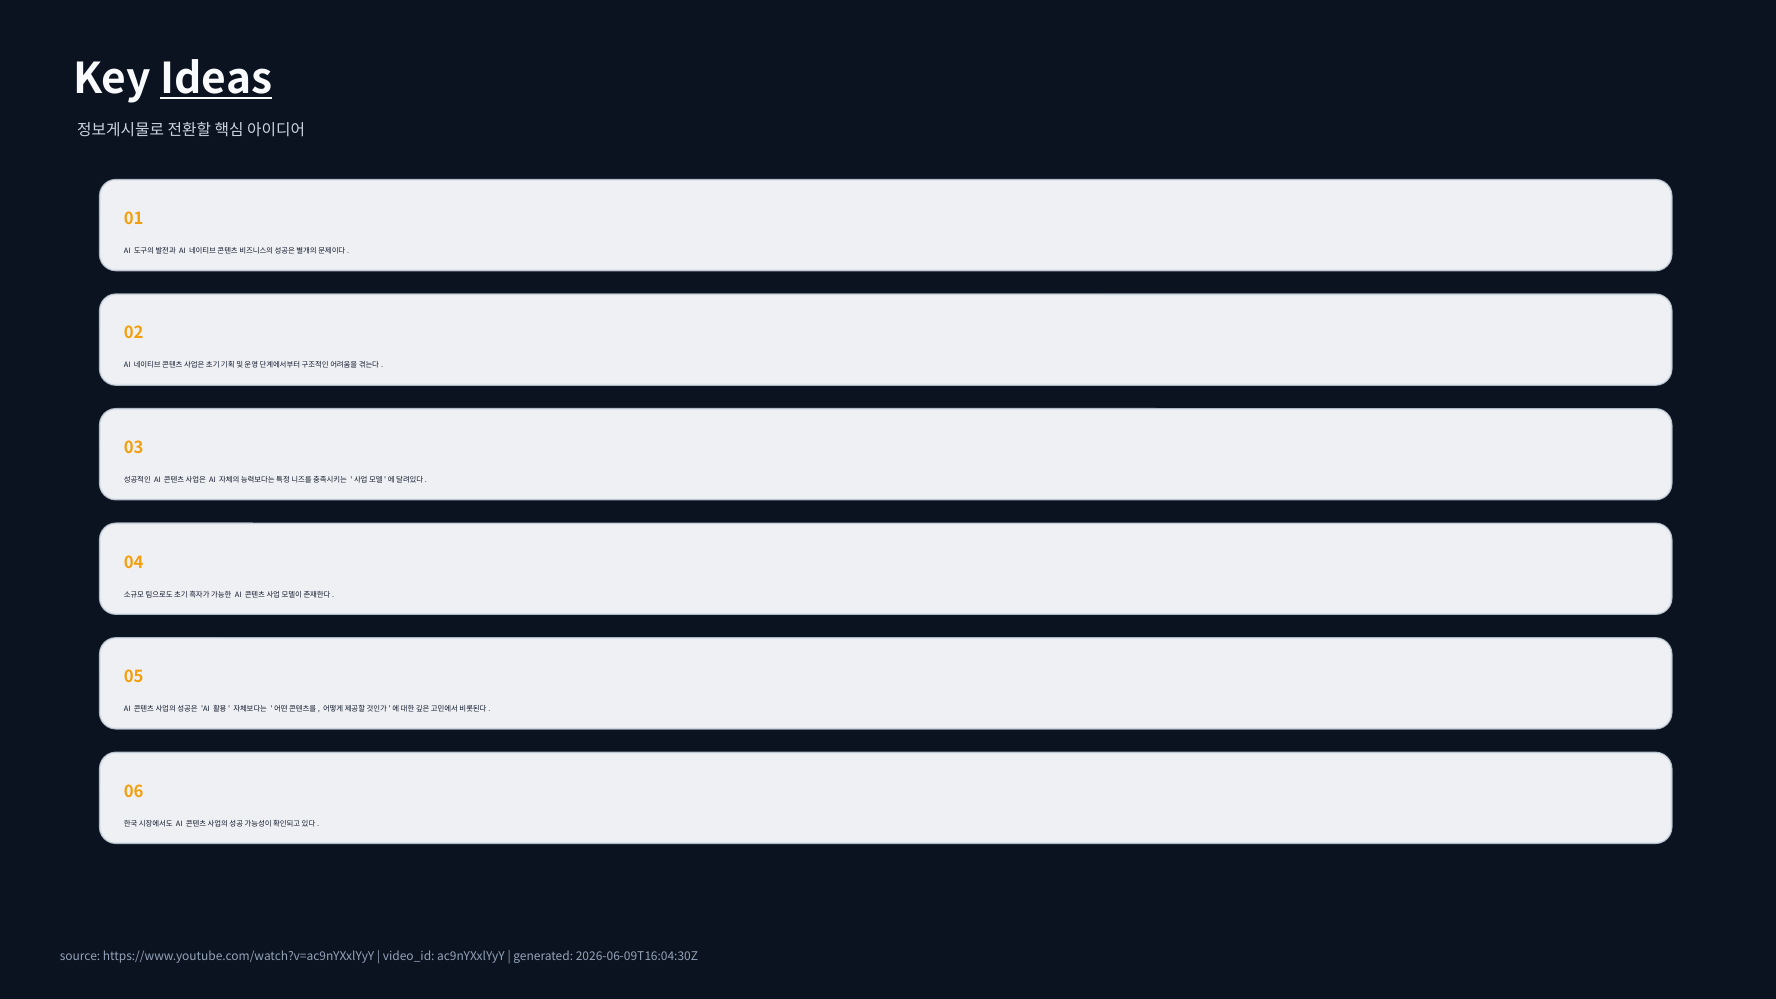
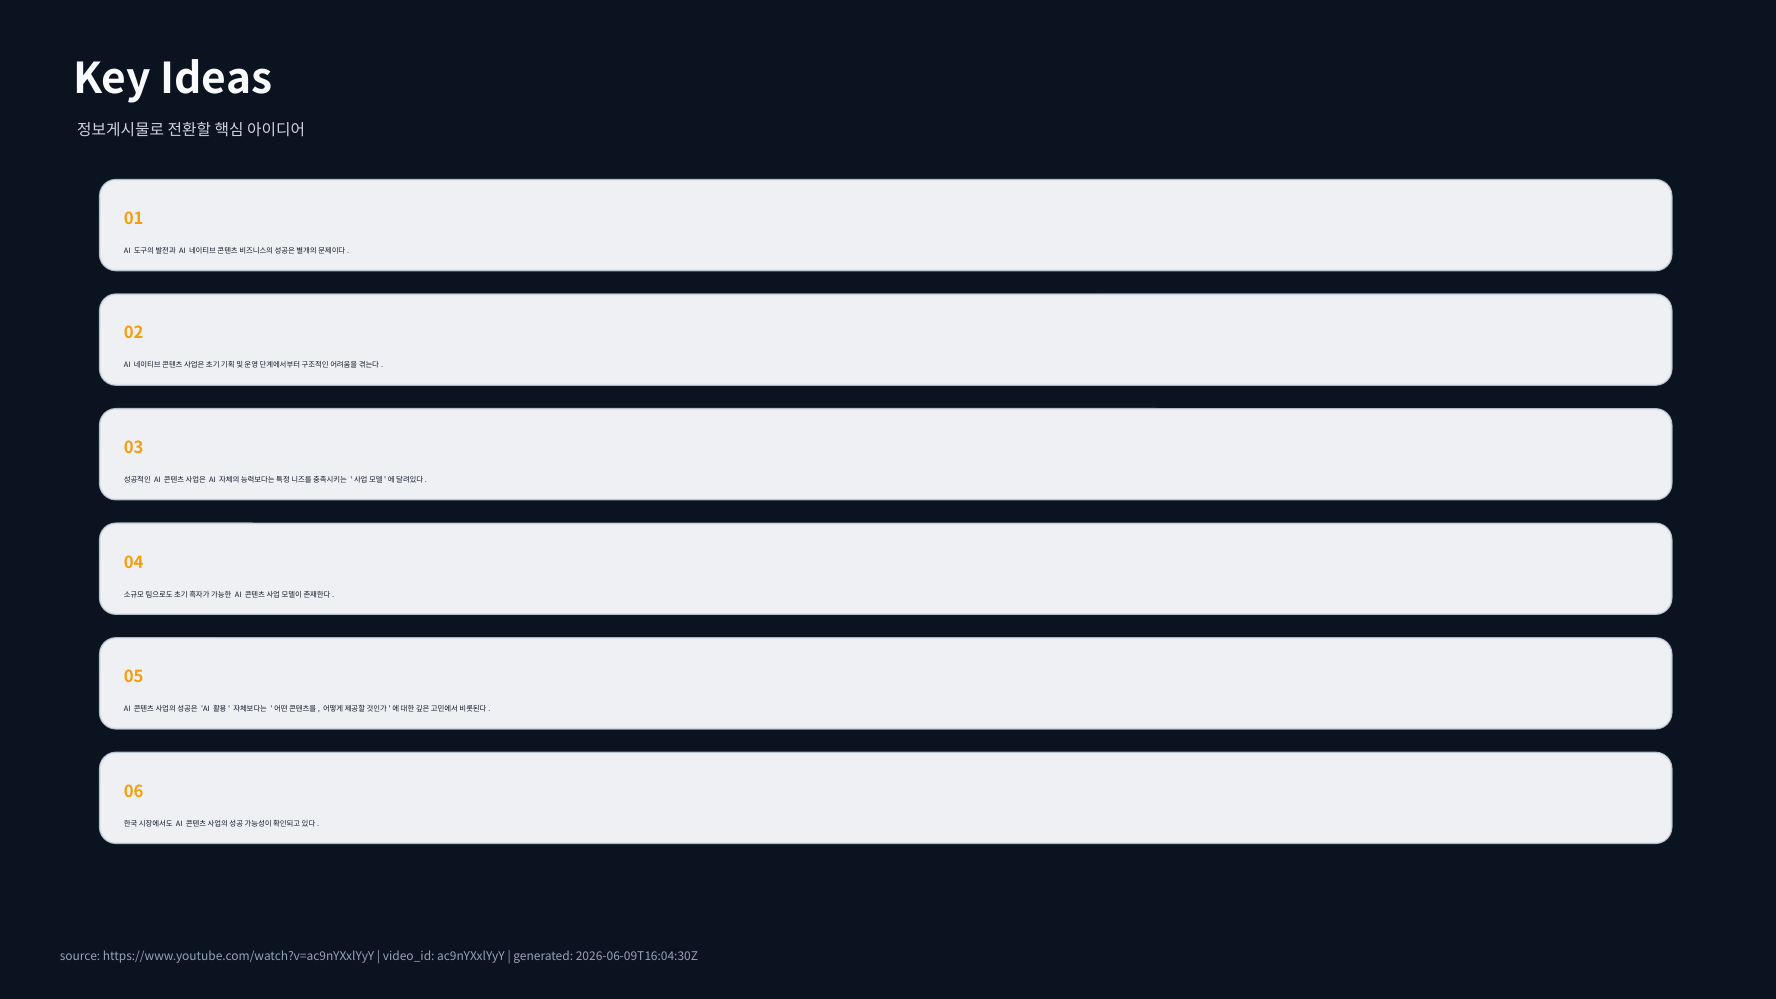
Ideas underline: present -> none (216, 80)
